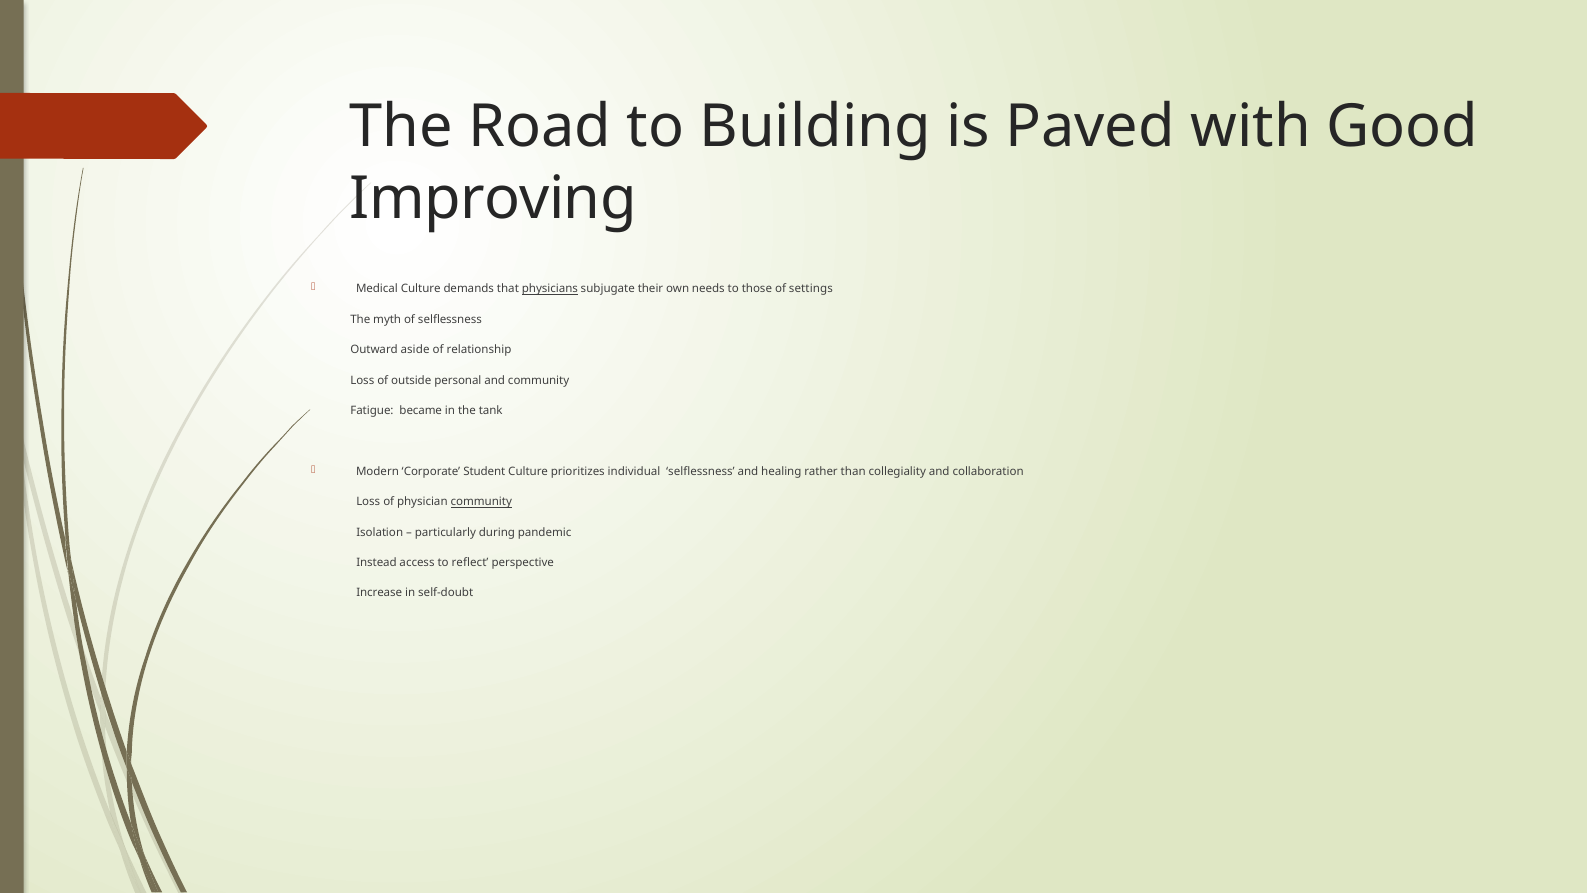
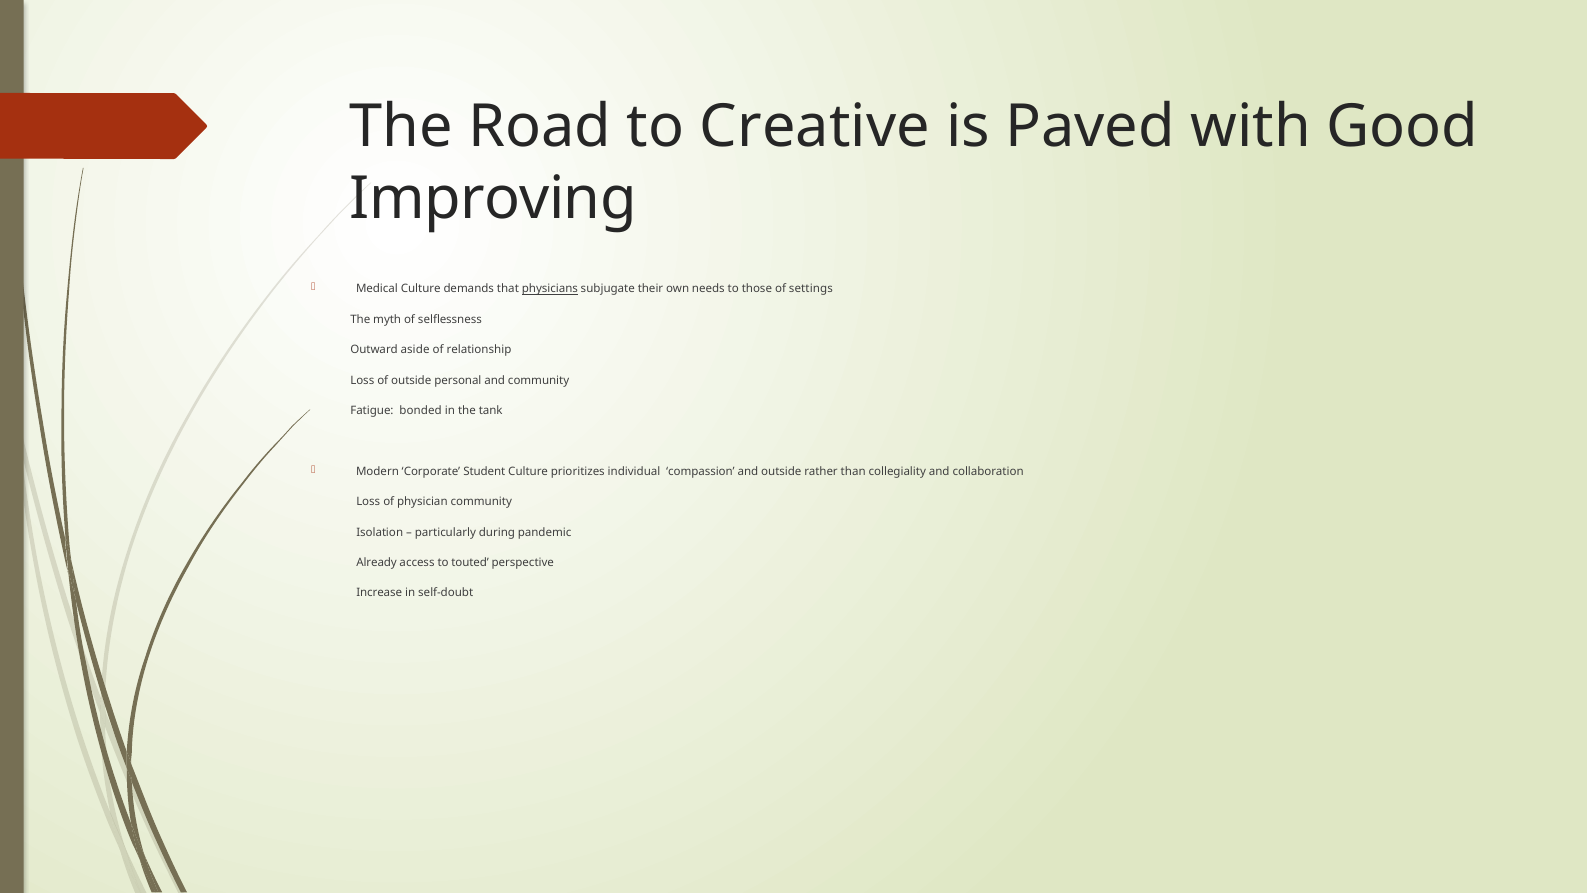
Building: Building -> Creative (815, 127)
became: became -> bonded (421, 410)
individual selflessness: selflessness -> compassion (700, 471)
and healing: healing -> outside (781, 471)
community underline: present -> none (481, 502)
Instead: Instead -> Already (377, 563)
reflect: reflect -> touted (470, 563)
